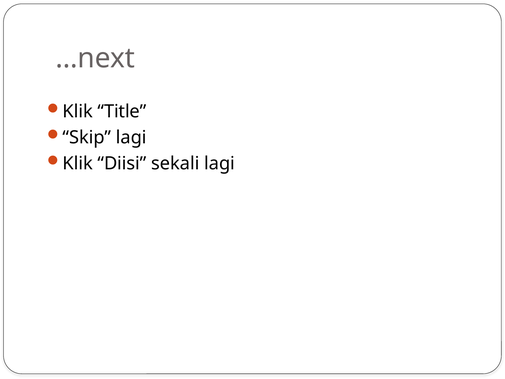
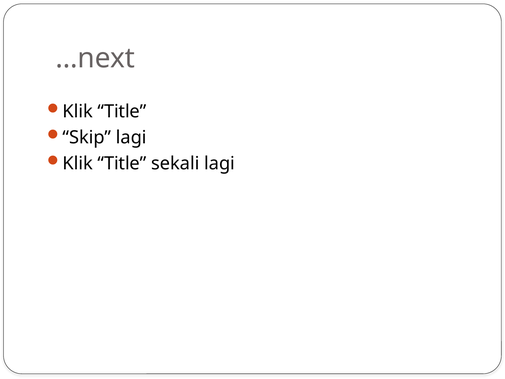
Diisi: Diisi -> Title (122, 163)
